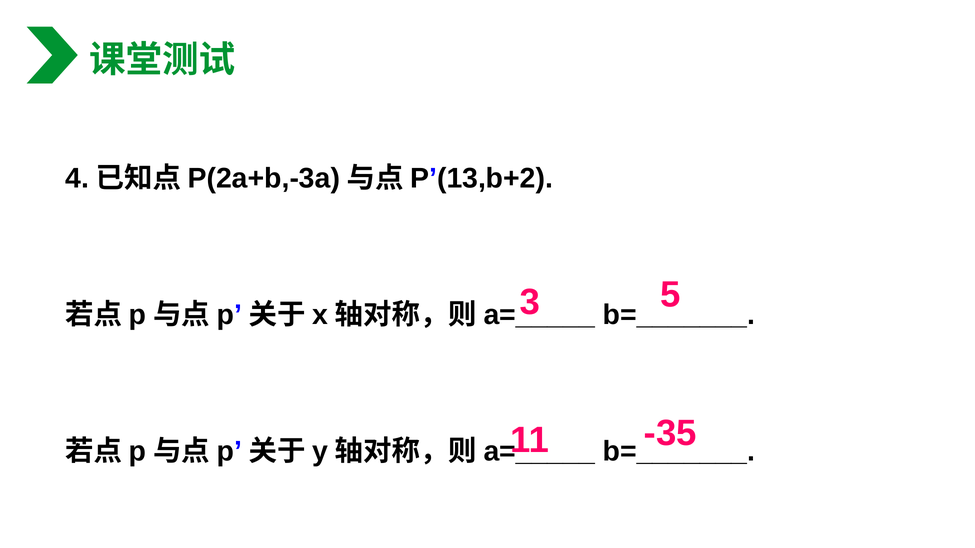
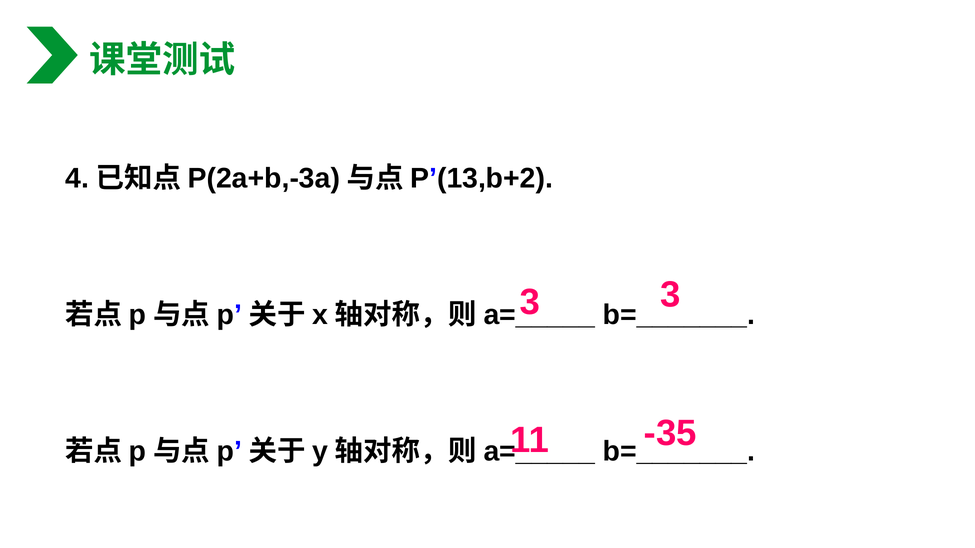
5: 5 -> 3 (670, 295)
